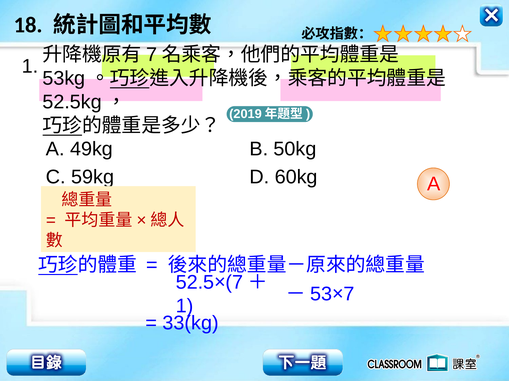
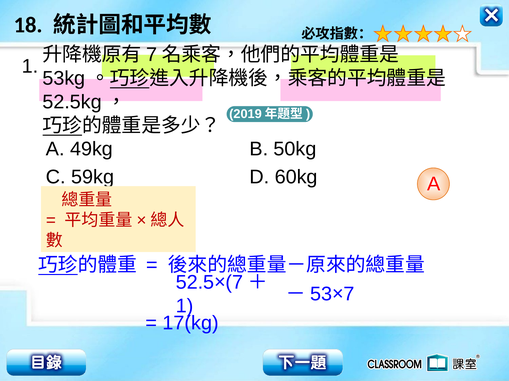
33(kg: 33(kg -> 17(kg (191, 324)
